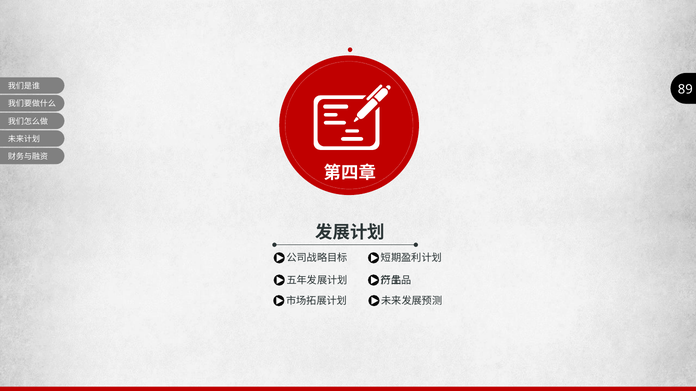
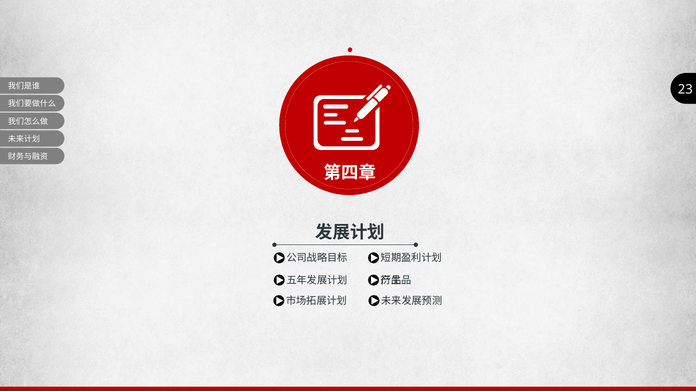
89: 89 -> 23 (685, 89)
